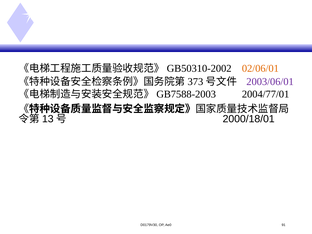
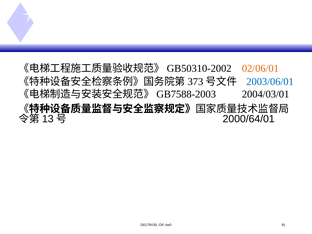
2003/06/01 colour: purple -> blue (270, 82)
2004/77/01: 2004/77/01 -> 2004/03/01 (266, 94)
2000/18/01: 2000/18/01 -> 2000/64/01 (249, 119)
